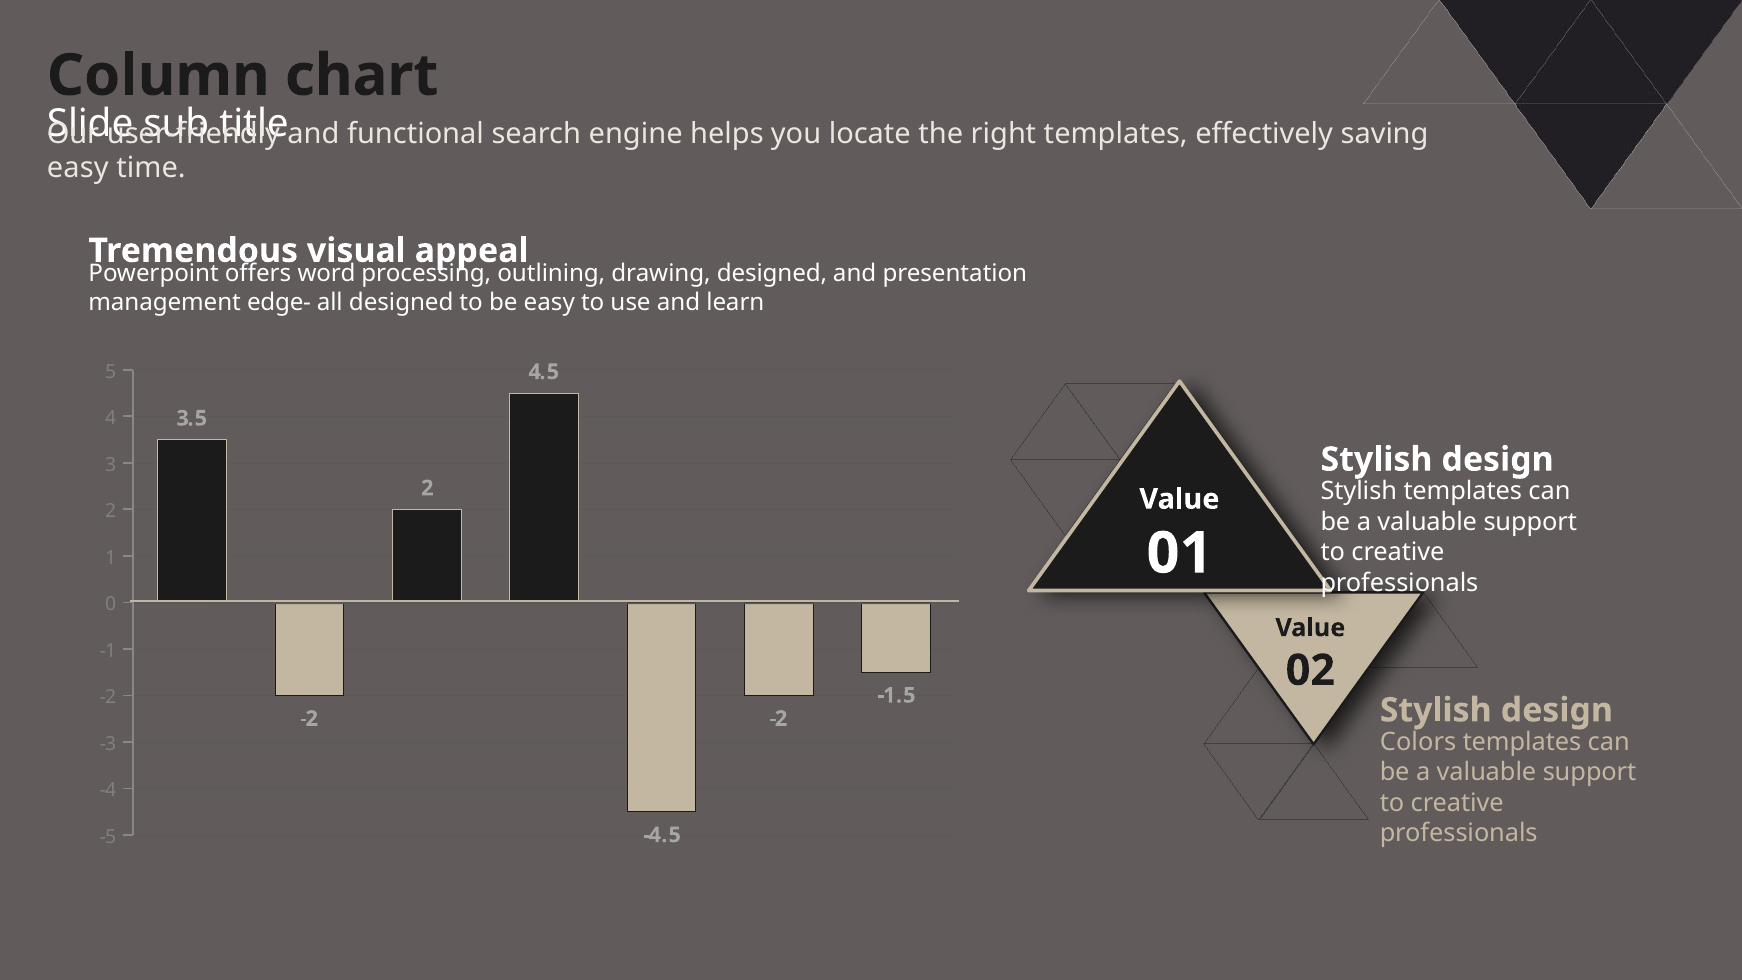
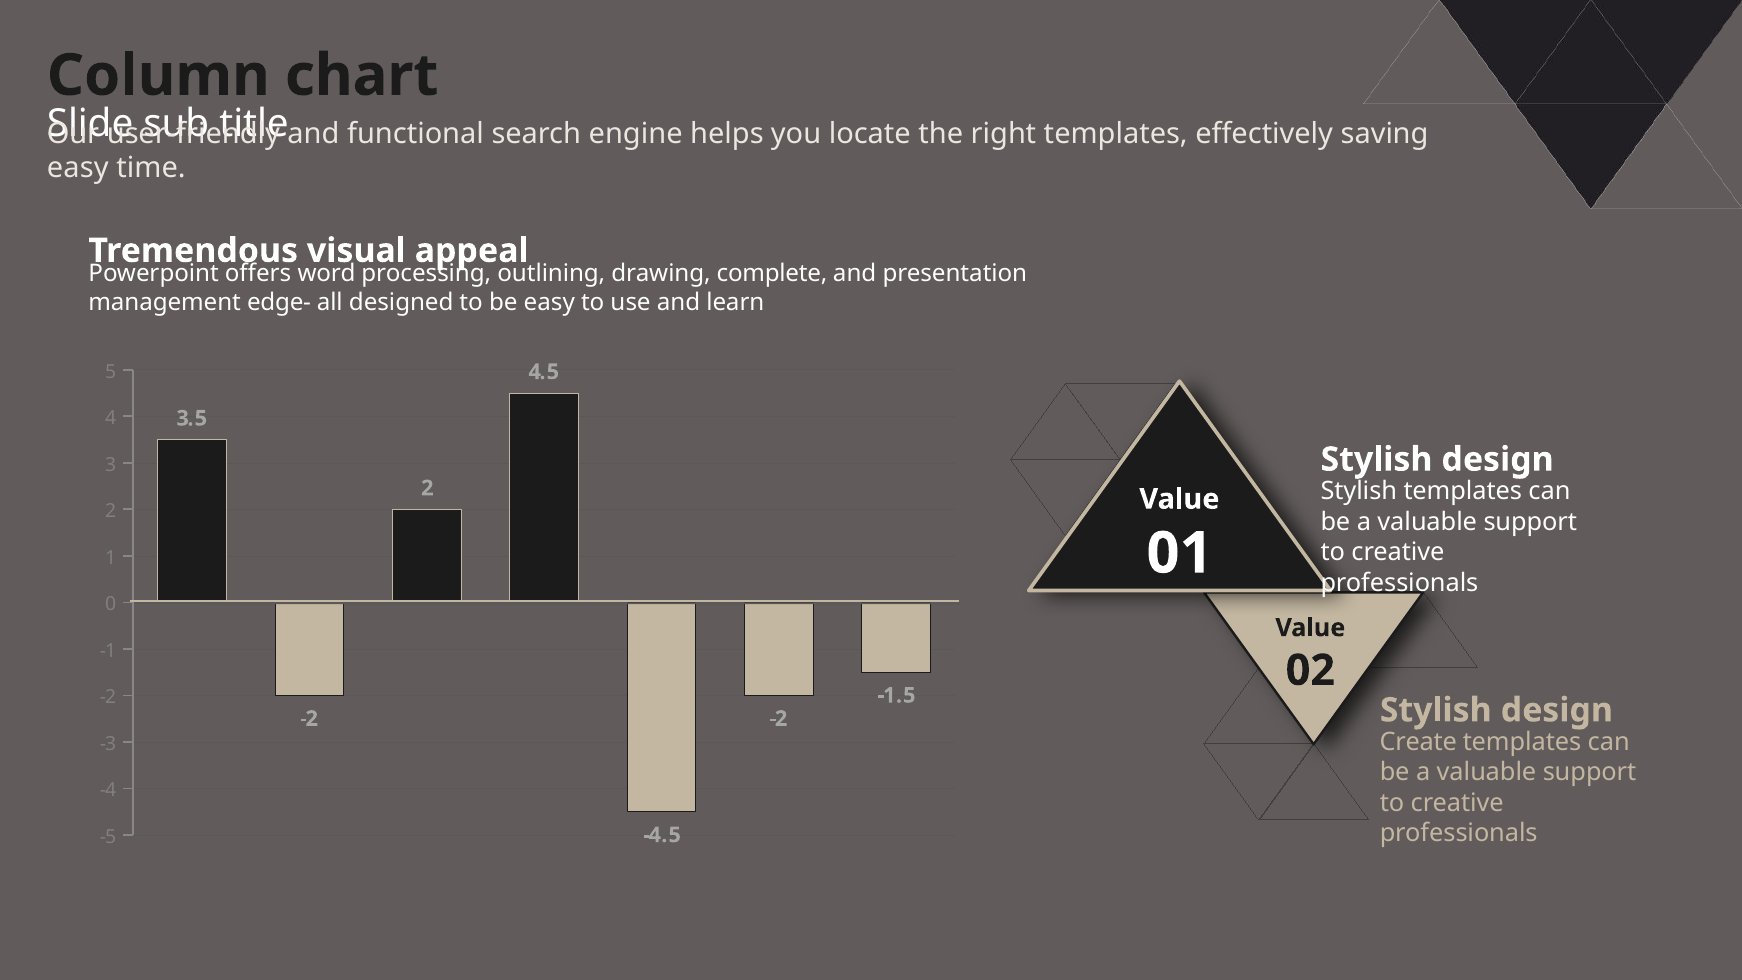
drawing designed: designed -> complete (772, 274)
Colors: Colors -> Create (1418, 742)
